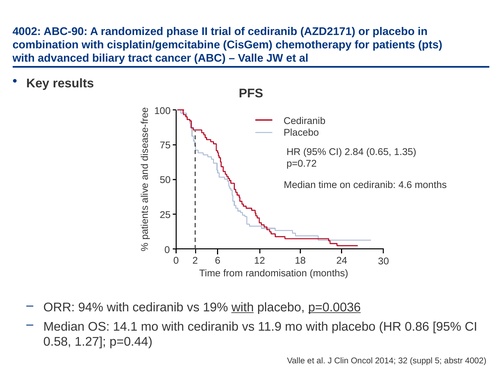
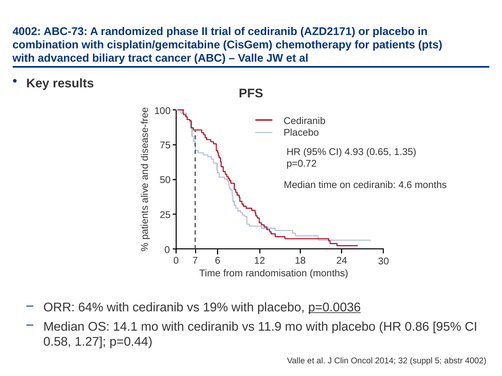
ABC-90: ABC-90 -> ABC-73 (66, 31)
2.84: 2.84 -> 4.93 (354, 152)
2: 2 -> 7 (195, 261)
94%: 94% -> 64% (91, 308)
with underline: present -> none (243, 308)
